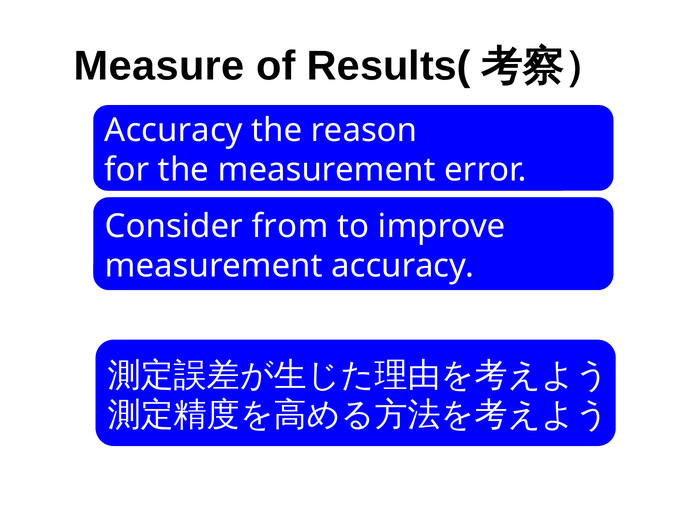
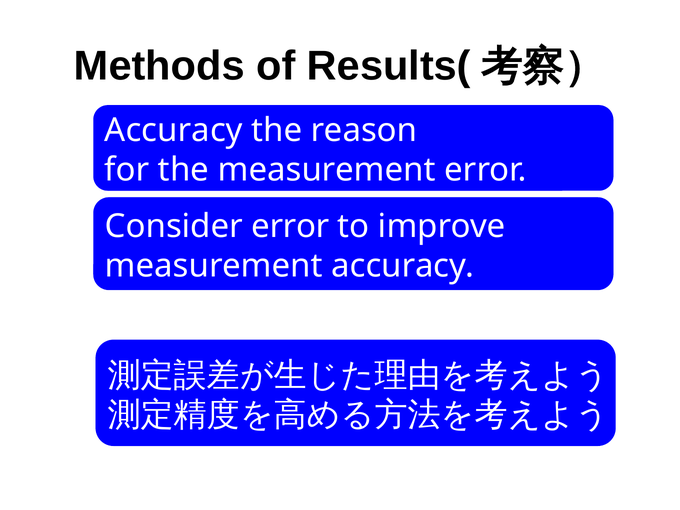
Measure: Measure -> Methods (159, 66)
Consider from: from -> error (290, 226)
